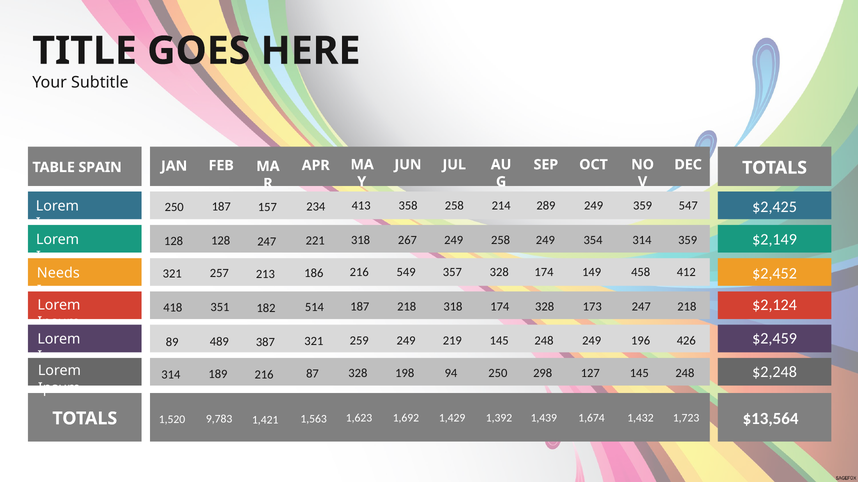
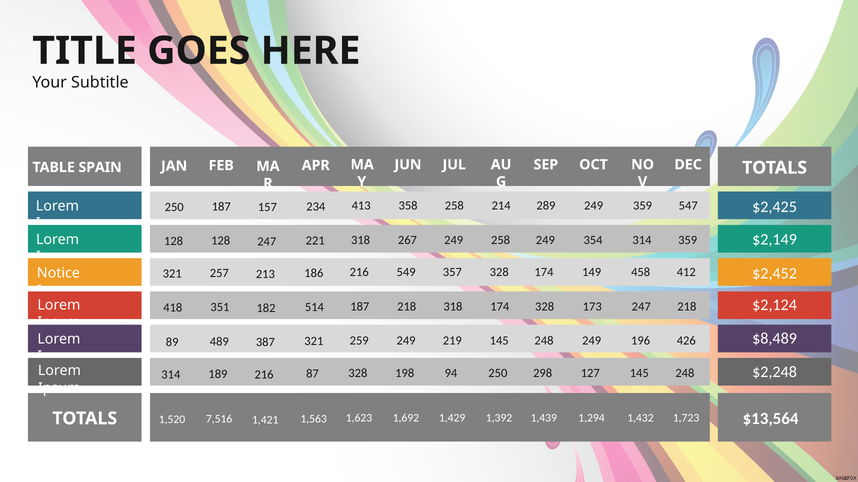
Needs: Needs -> Notice (58, 274)
$2,459: $2,459 -> $8,489 (775, 339)
1,674: 1,674 -> 1,294 (592, 419)
9,783: 9,783 -> 7,516 (219, 420)
